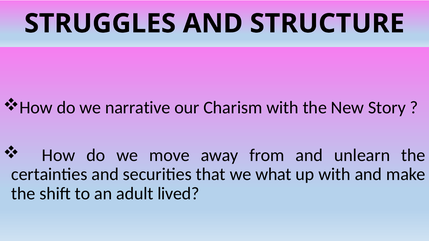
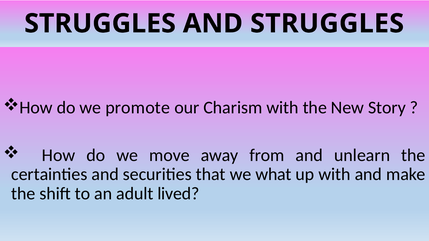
AND STRUCTURE: STRUCTURE -> STRUGGLES (327, 24)
narrative: narrative -> promote (138, 108)
